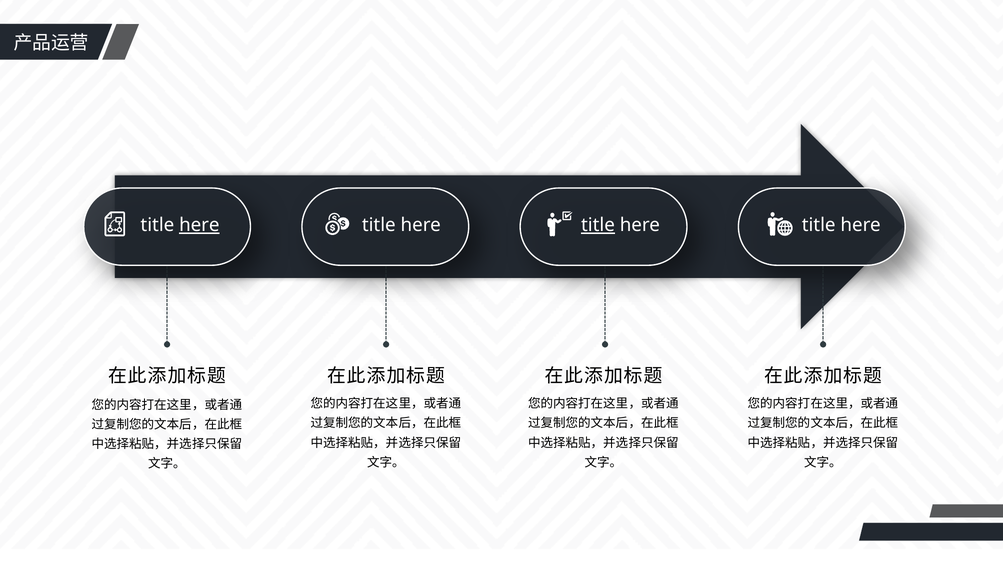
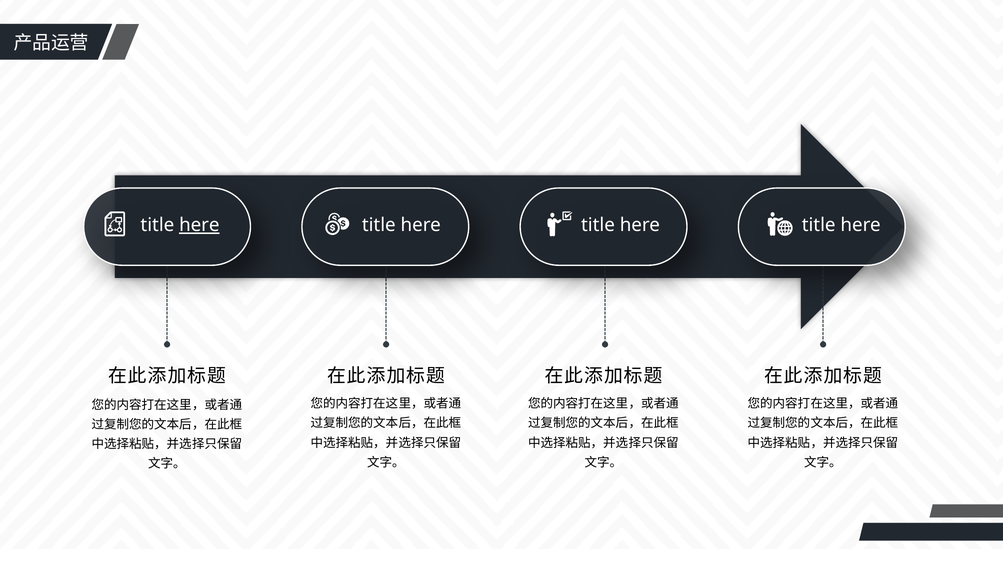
title underline: present -> none (598, 225)
